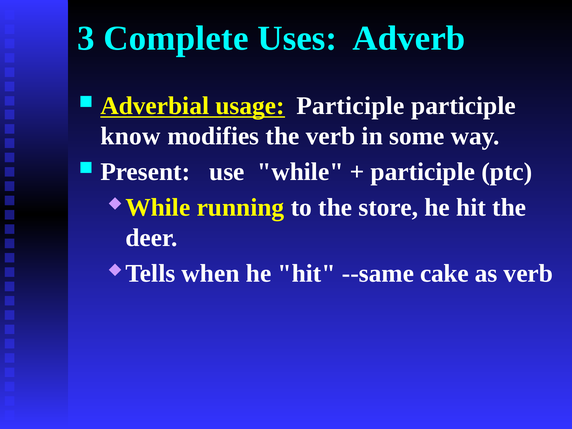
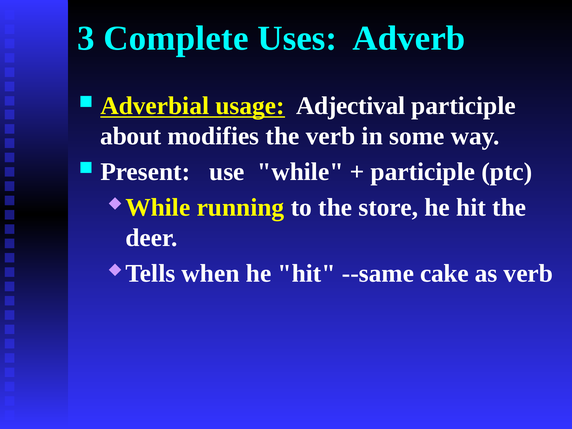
usage Participle: Participle -> Adjectival (351, 106)
know: know -> about (131, 136)
